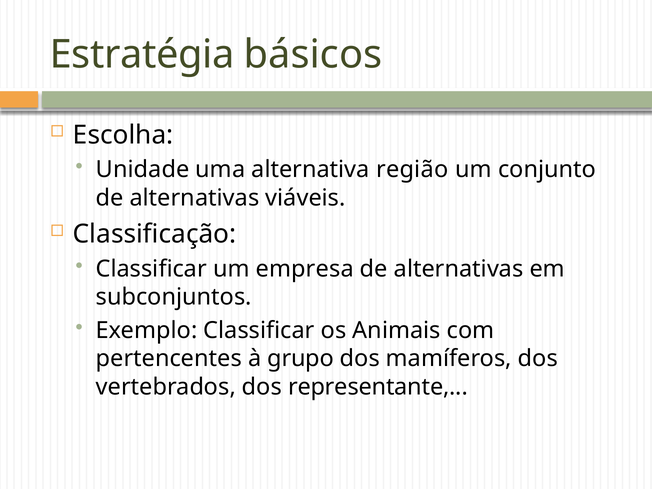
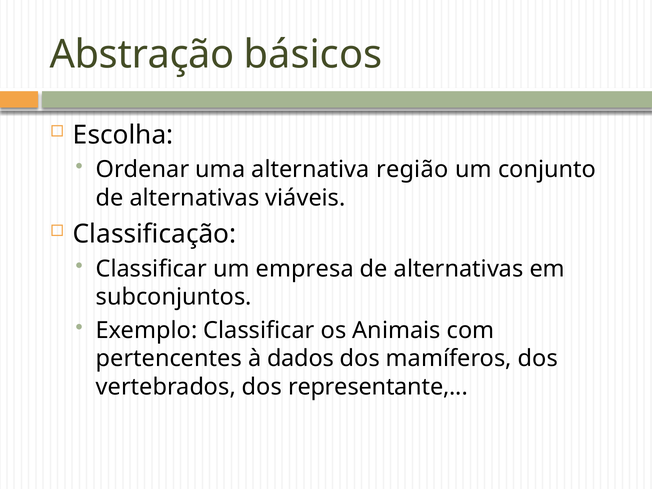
Estratégia: Estratégia -> Abstração (142, 54)
Unidade: Unidade -> Ordenar (143, 170)
grupo: grupo -> dados (301, 359)
